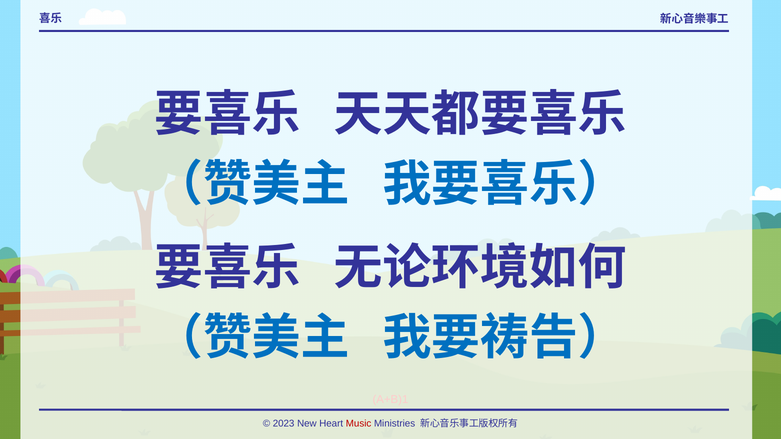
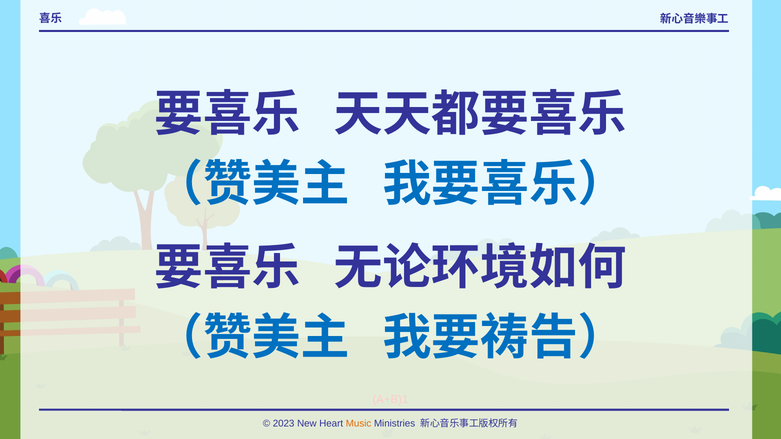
Music colour: red -> orange (359, 424)
